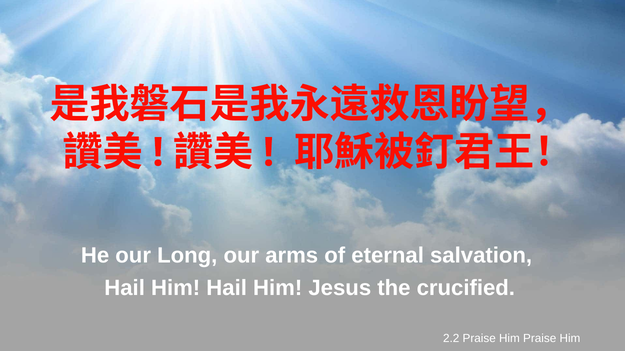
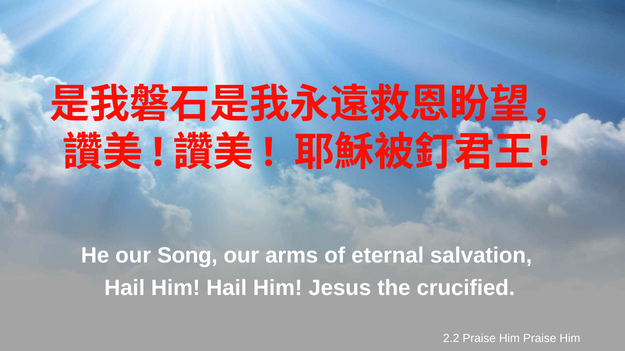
Long: Long -> Song (187, 256)
